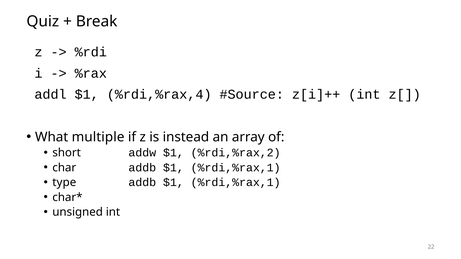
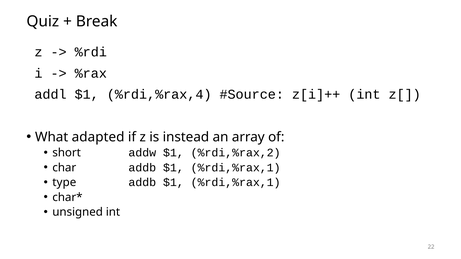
multiple: multiple -> adapted (98, 137)
